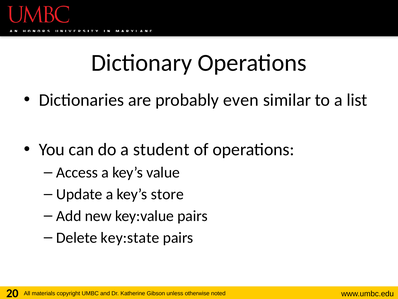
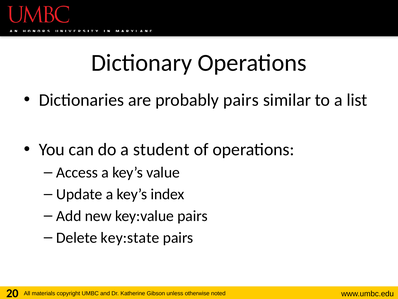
probably even: even -> pairs (241, 100)
store: store -> index (168, 194)
